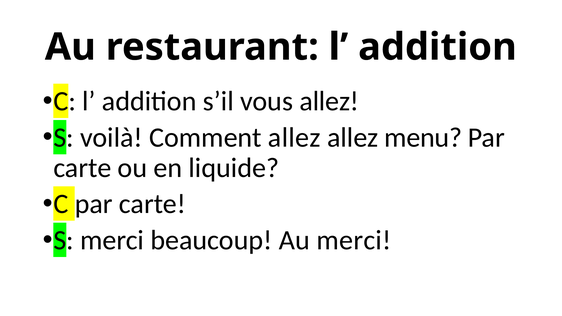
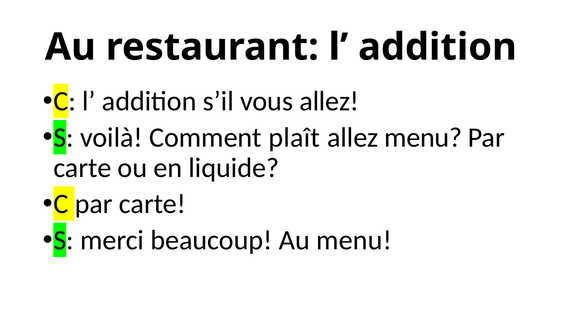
Comment allez: allez -> plaît (294, 137)
Au merci: merci -> menu (354, 240)
